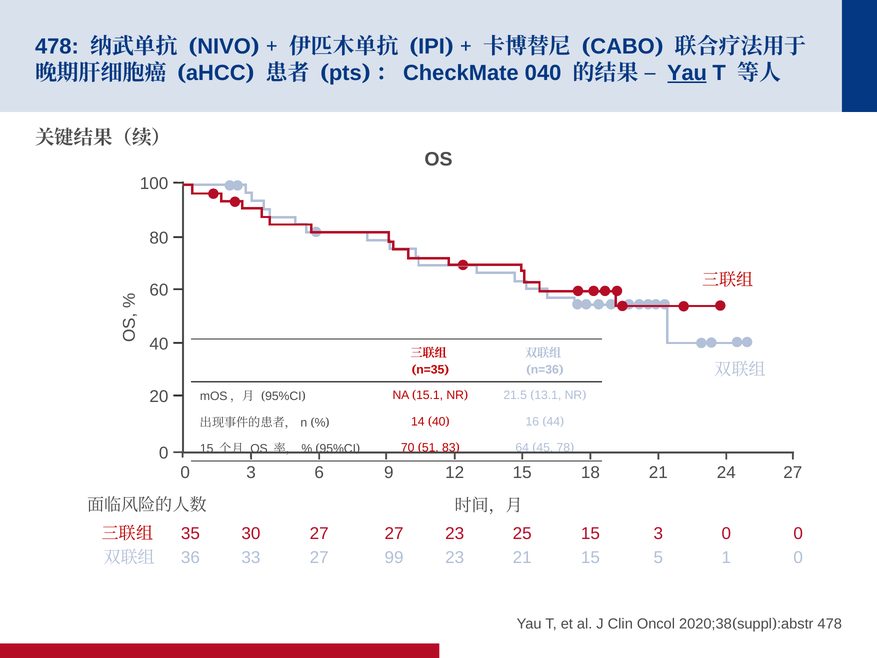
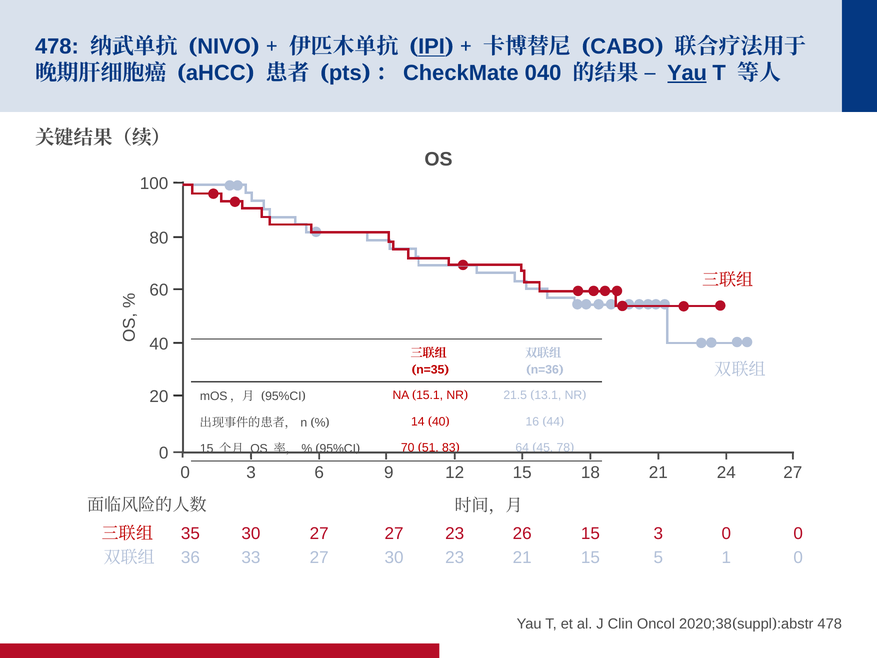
IPI underline: none -> present (431, 47)
25: 25 -> 26 (522, 533)
36 99: 99 -> 30 (394, 557)
